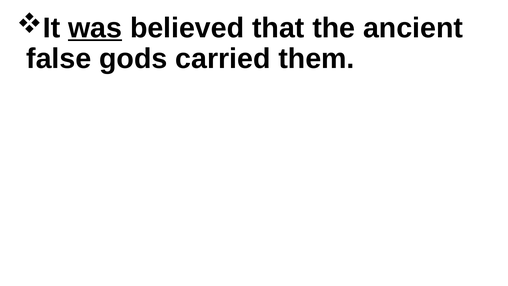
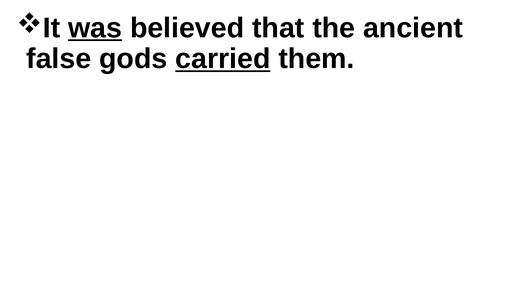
carried underline: none -> present (223, 59)
